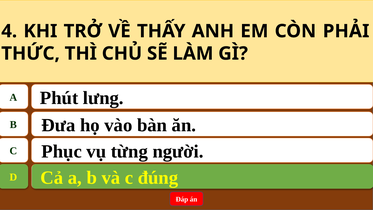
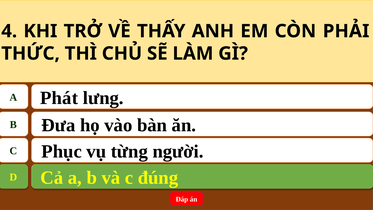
Phút: Phút -> Phát (59, 98)
